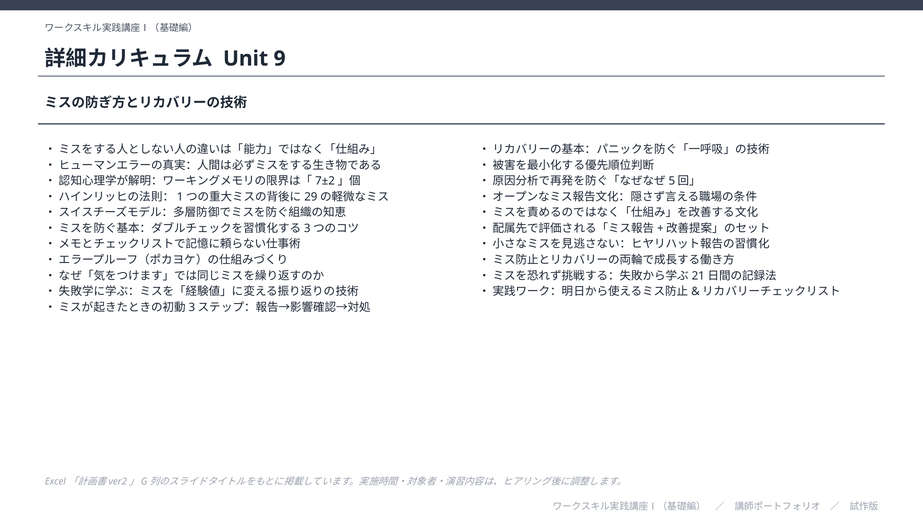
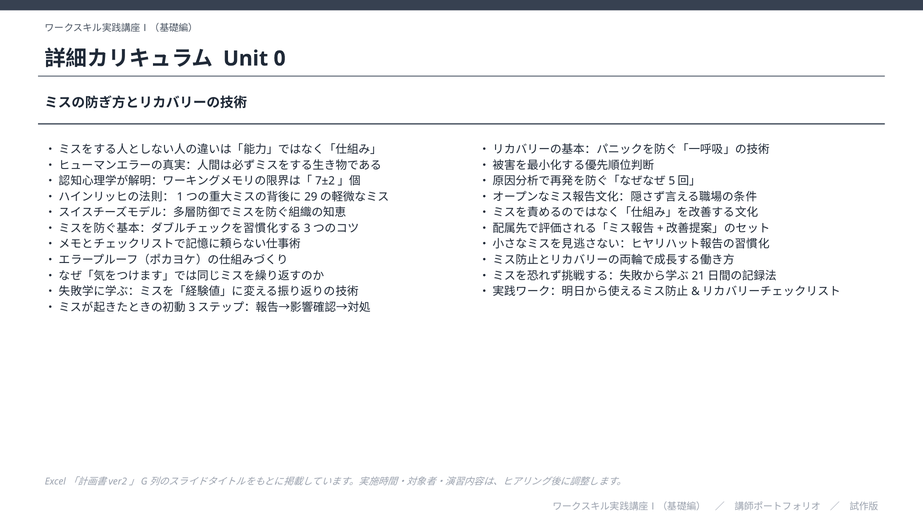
9: 9 -> 0 (280, 59)
